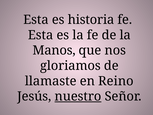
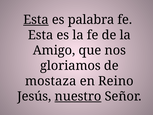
Esta underline: none -> present (36, 20)
historia: historia -> palabra (91, 20)
Manos: Manos -> Amigo (54, 50)
llamaste: llamaste -> mostaza (51, 81)
